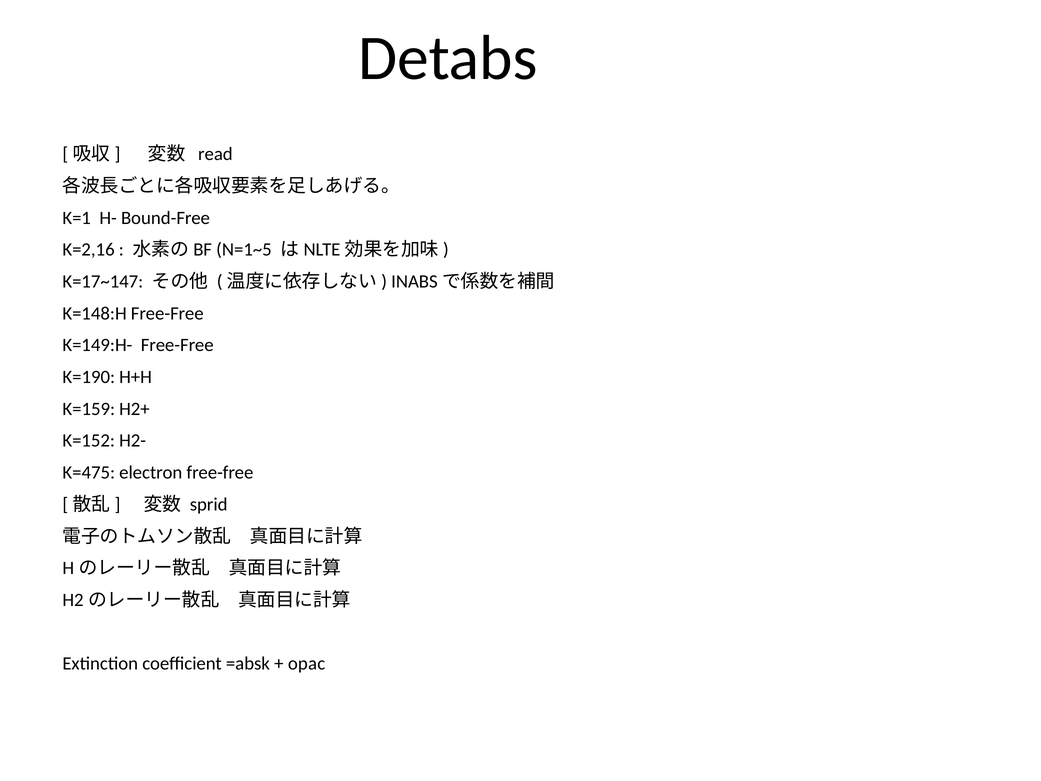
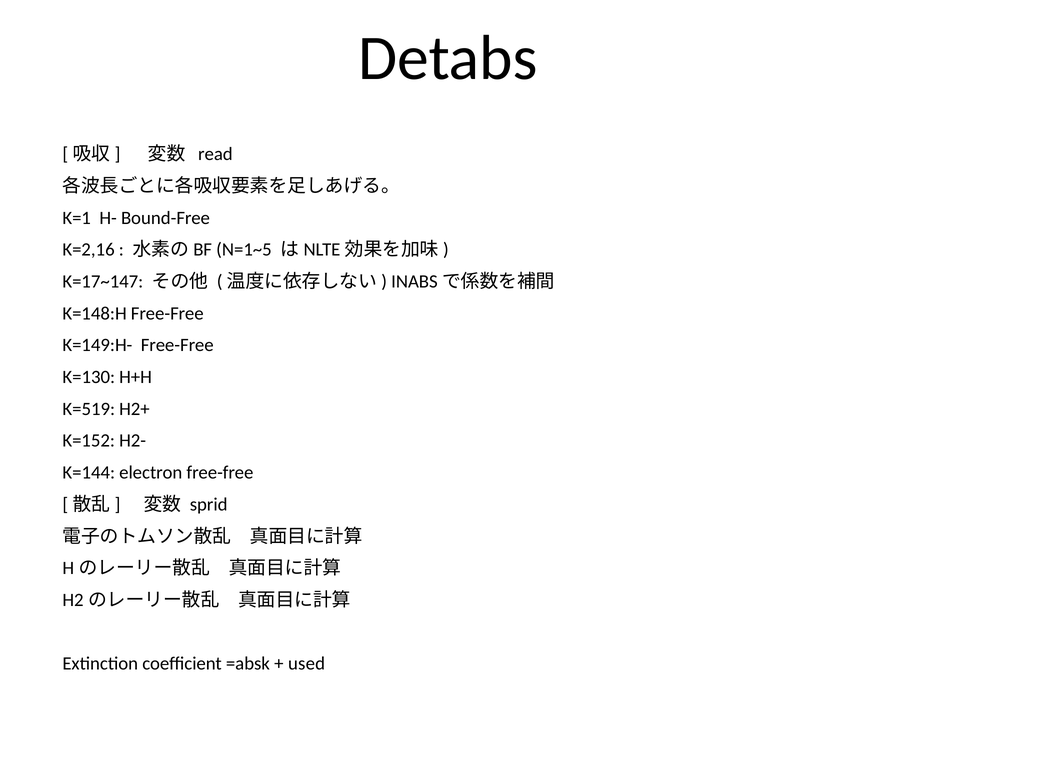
K=190: K=190 -> K=130 (89, 377)
K=159: K=159 -> K=519 (89, 409)
K=475: K=475 -> K=144 (89, 472)
opac: opac -> used (307, 664)
